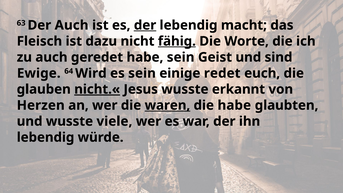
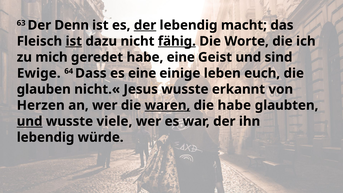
Der Auch: Auch -> Denn (72, 25)
ist underline: none -> present (74, 41)
zu auch: auch -> mich (51, 57)
habe sein: sein -> eine (181, 57)
Wird: Wird -> Dass (91, 73)
es sein: sein -> eine (142, 73)
redet: redet -> leben (222, 73)
nicht.« underline: present -> none (97, 89)
und underline: none -> present (30, 121)
